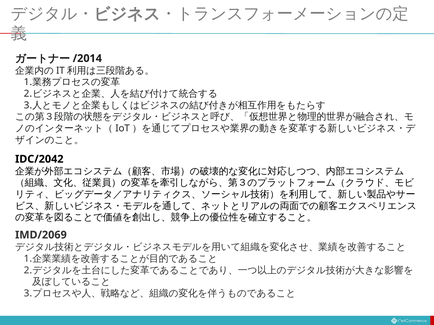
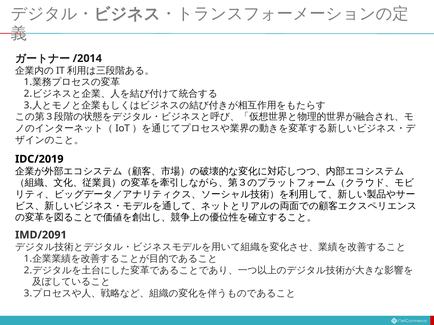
IDC/2042: IDC/2042 -> IDC/2019 (39, 159)
IMD/2069: IMD/2069 -> IMD/2091 (41, 235)
